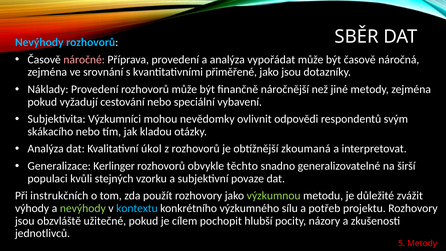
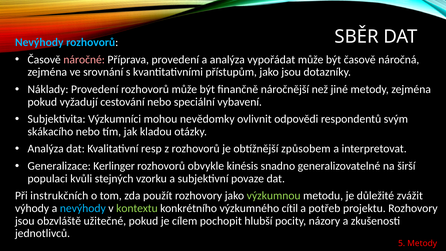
přiměřené: přiměřené -> přístupům (231, 72)
úkol: úkol -> resp (151, 149)
zkoumaná: zkoumaná -> způsobem (306, 149)
těchto: těchto -> kinésis (242, 166)
nevýhody colour: light green -> light blue (83, 208)
kontextu colour: light blue -> light green (137, 208)
sílu: sílu -> cítil (290, 208)
